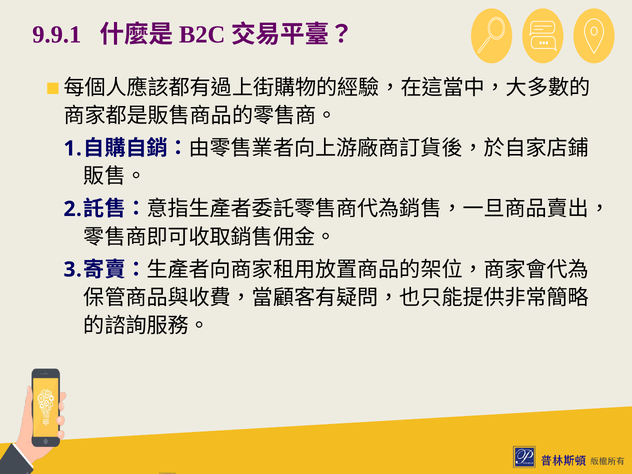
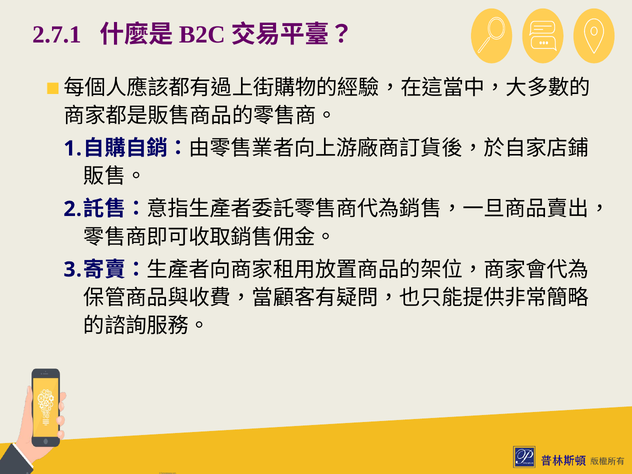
9.9.1: 9.9.1 -> 2.7.1 (57, 35)
